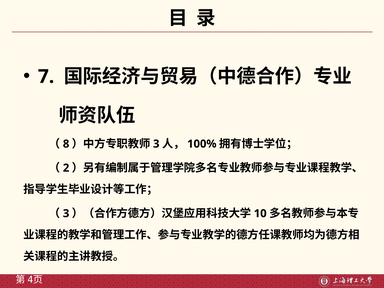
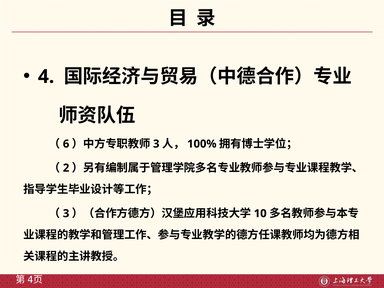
7: 7 -> 4 (46, 77)
8: 8 -> 6 (66, 144)
